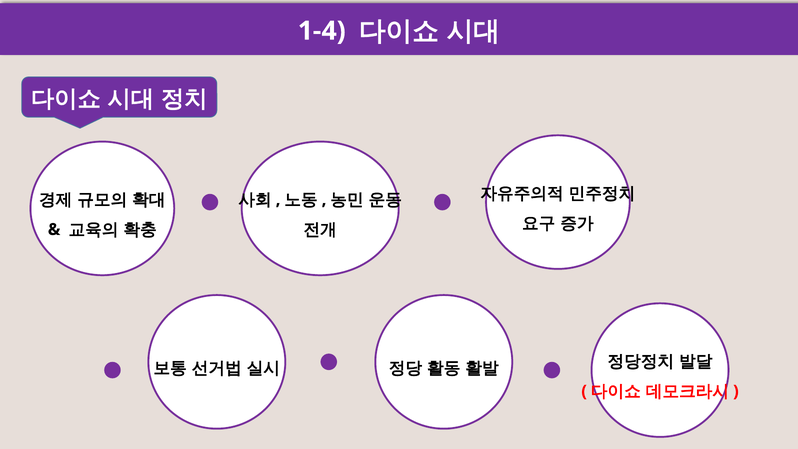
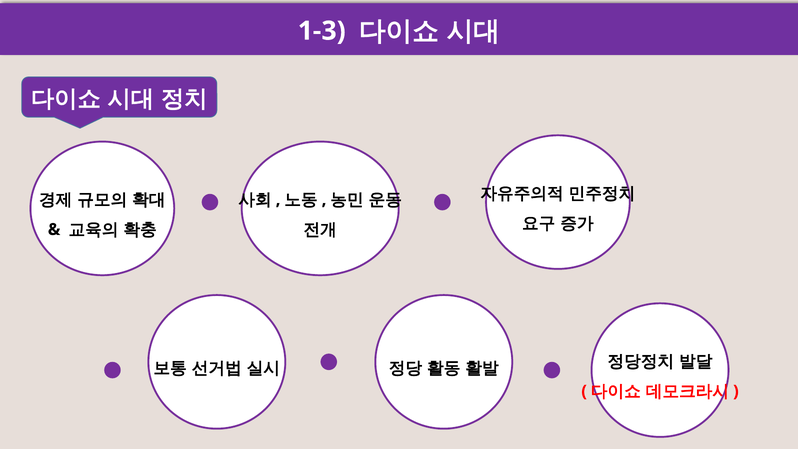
1-4: 1-4 -> 1-3 (322, 31)
